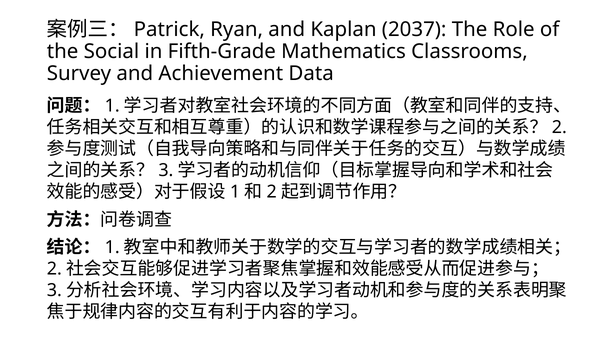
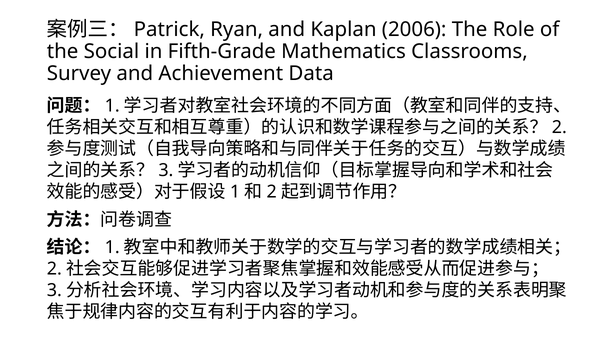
2037: 2037 -> 2006 (414, 30)
